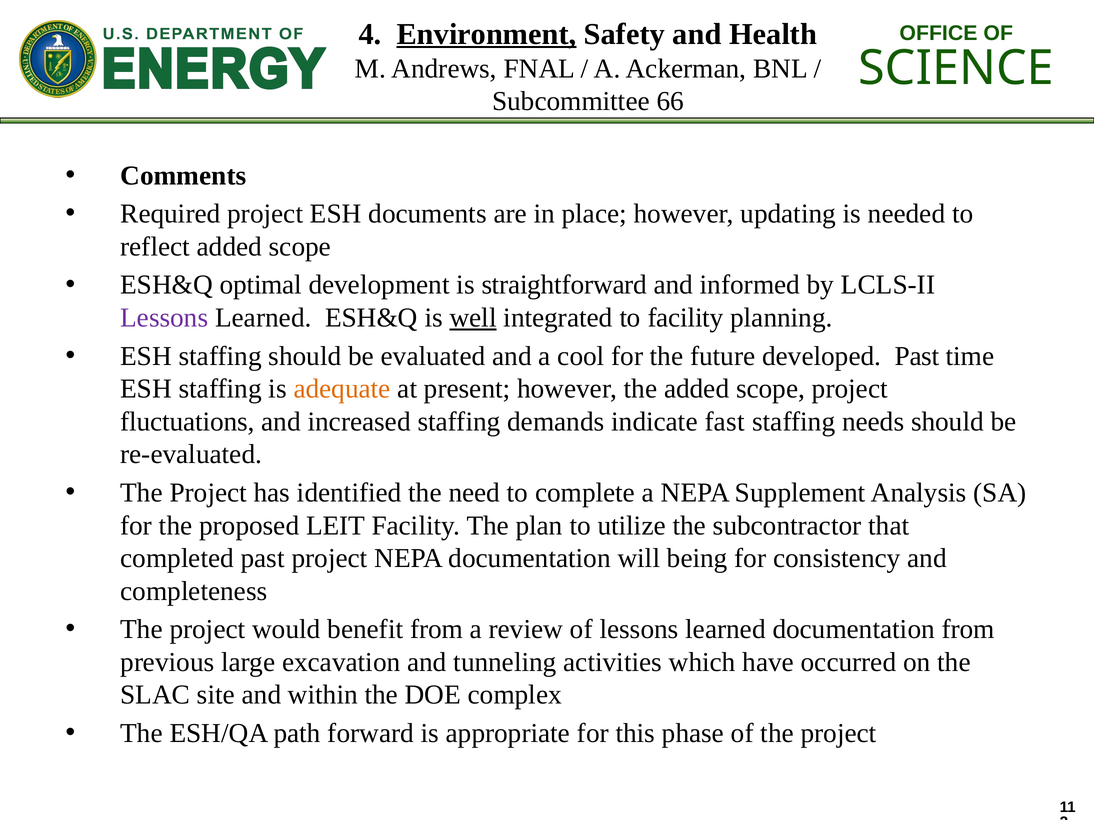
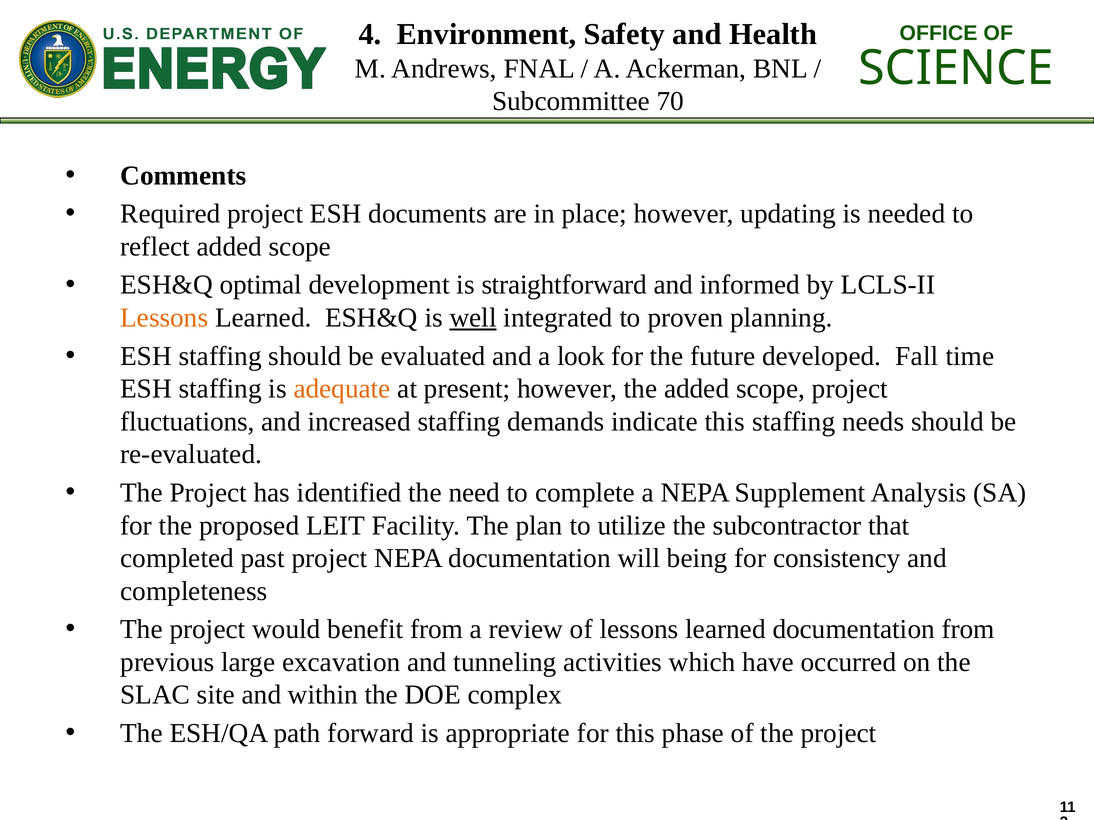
Environment underline: present -> none (487, 34)
66: 66 -> 70 (670, 101)
Lessons colour: purple -> orange (164, 318)
to facility: facility -> proven (685, 318)
cool: cool -> look (581, 356)
developed Past: Past -> Fall (917, 356)
indicate fast: fast -> this (725, 422)
